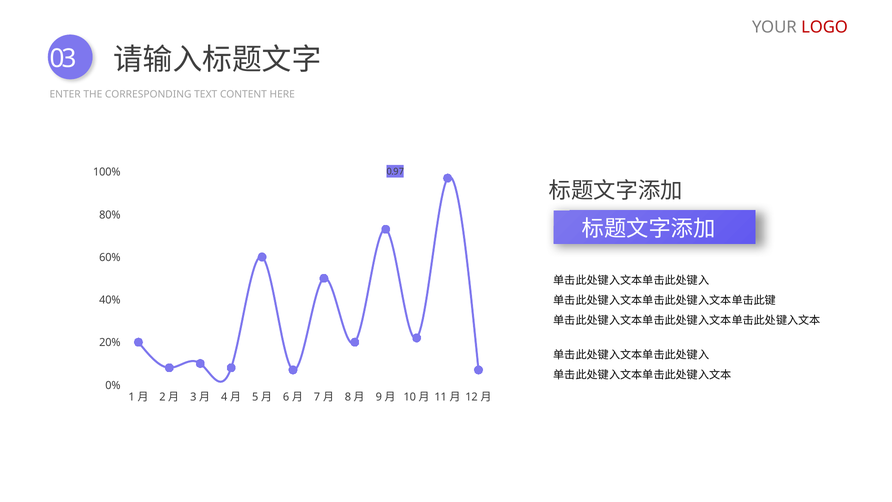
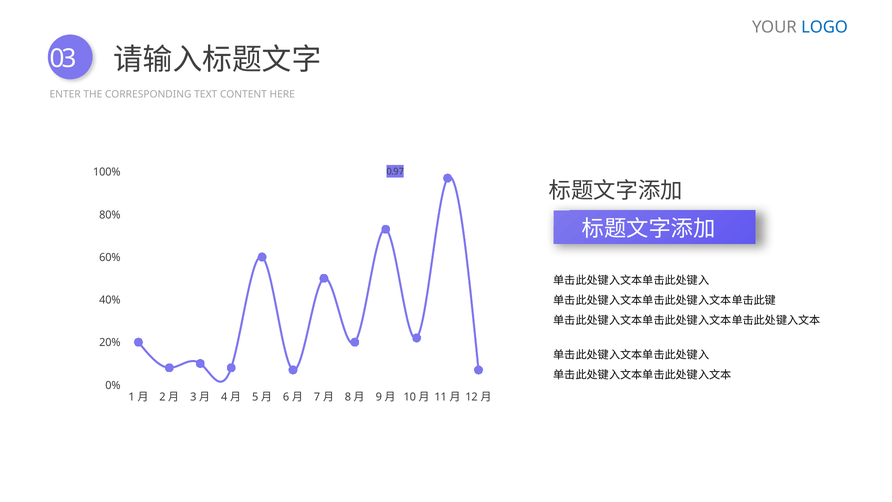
LOGO colour: red -> blue (825, 27)
